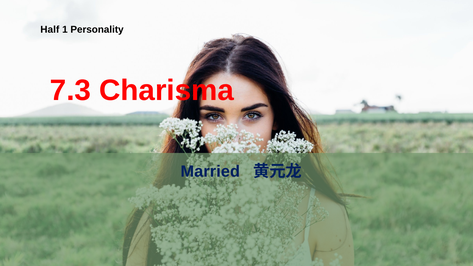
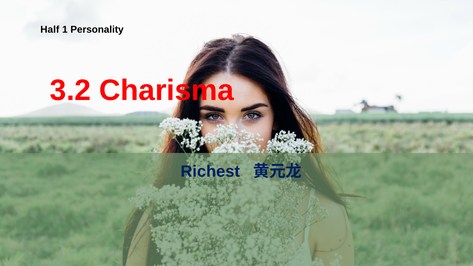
7.3: 7.3 -> 3.2 (71, 91)
Married: Married -> Richest (210, 171)
